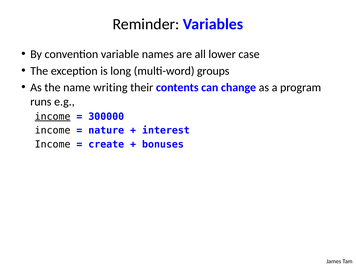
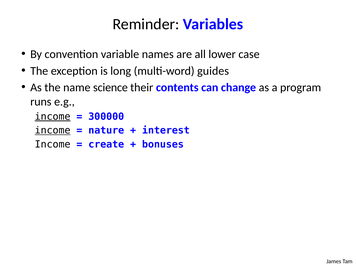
groups: groups -> guides (213, 71)
writing: writing -> science (110, 87)
income underline: none -> present (53, 130)
